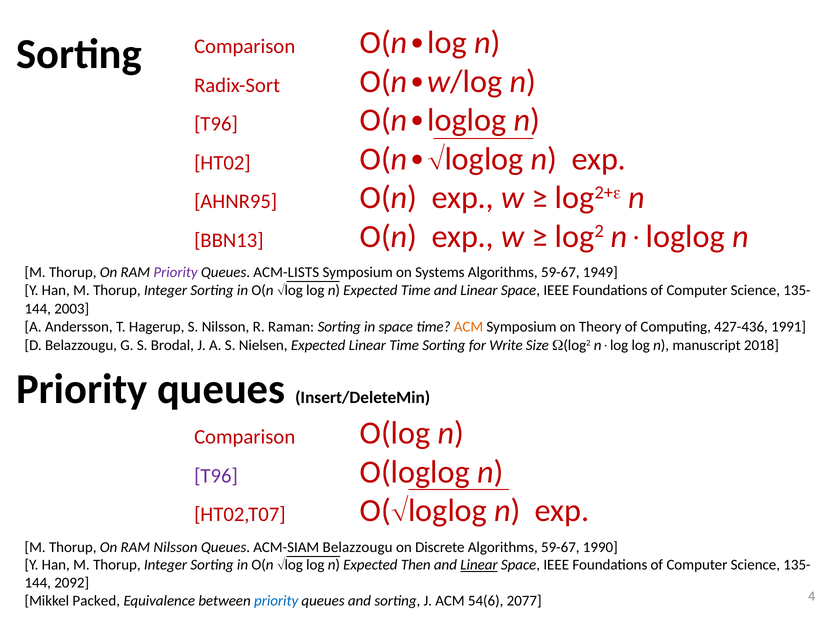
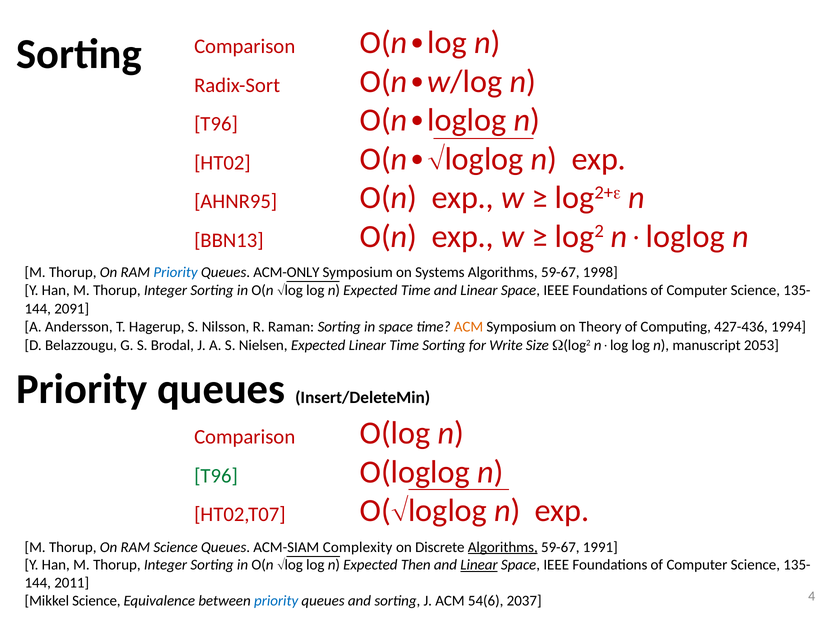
Priority colour: purple -> blue (176, 272)
ACM-LISTS: ACM-LISTS -> ACM-ONLY (286, 272)
1949: 1949 -> 1998 (600, 272)
2003: 2003 -> 2091 (72, 309)
1991: 1991 -> 1994 (789, 327)
2018: 2018 -> 2053 (761, 345)
T96 colour: purple -> green (216, 476)
RAM Nilsson: Nilsson -> Science (176, 547)
ACM-SIAM Belazzougu: Belazzougu -> Complexity (358, 547)
Algorithms underline: none -> present (503, 547)
1990: 1990 -> 1991 (600, 547)
2092: 2092 -> 2011 (72, 583)
Mikkel Packed: Packed -> Science (96, 601)
2077: 2077 -> 2037 (524, 601)
